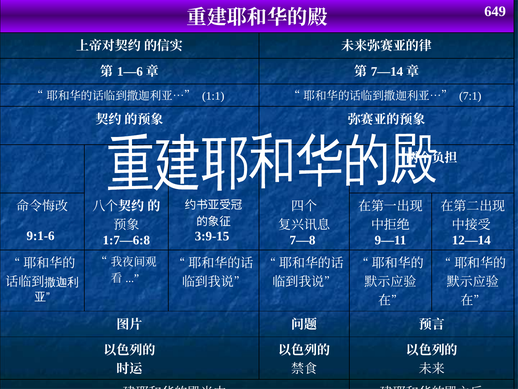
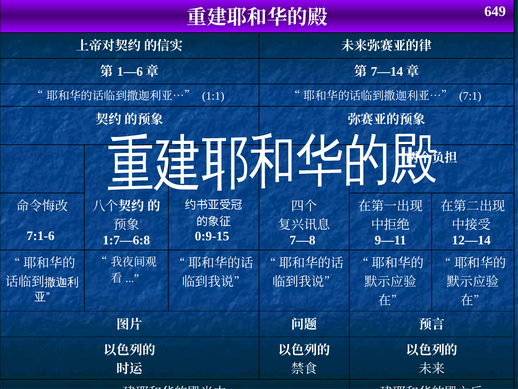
9:1-6: 9:1-6 -> 7:1-6 (41, 236)
3:9-15: 3:9-15 -> 0:9-15 (212, 236)
